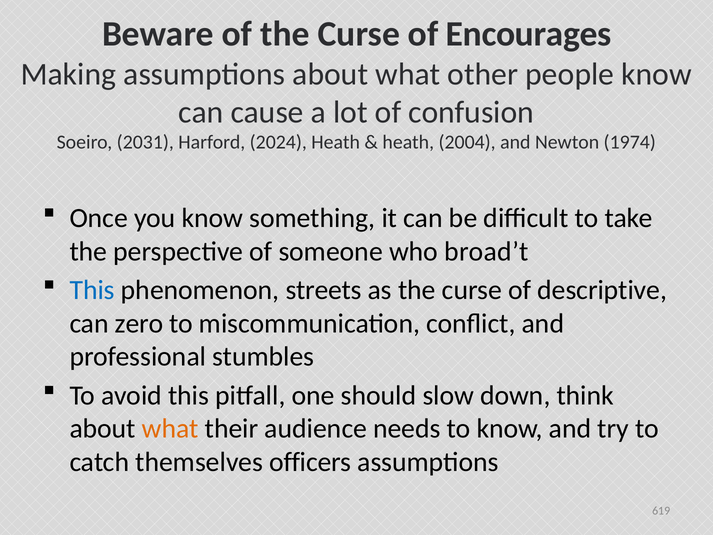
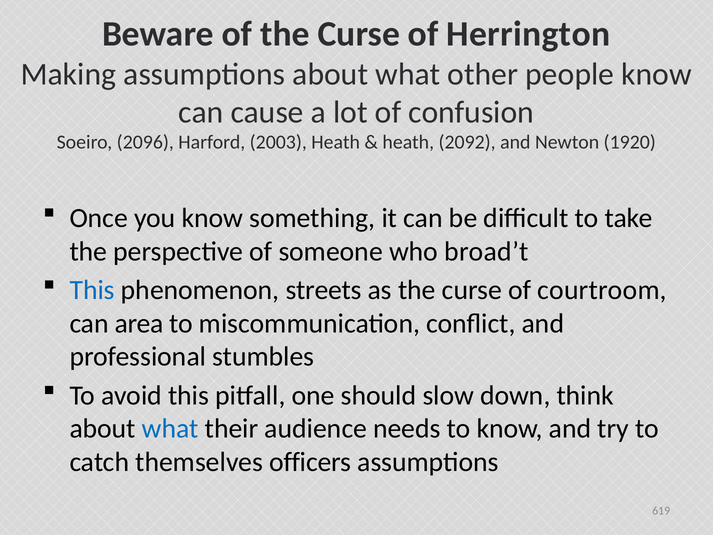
Encourages: Encourages -> Herrington (528, 34)
2031: 2031 -> 2096 (145, 142)
2024: 2024 -> 2003 (278, 142)
2004: 2004 -> 2092 (467, 142)
1974: 1974 -> 1920 (630, 142)
descriptive: descriptive -> courtroom (602, 290)
zero: zero -> area (139, 323)
what colour: orange -> blue (170, 429)
